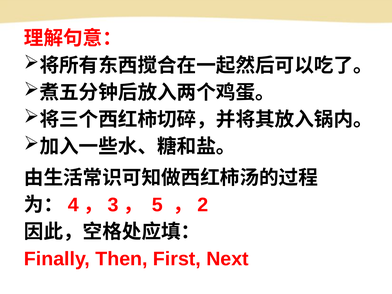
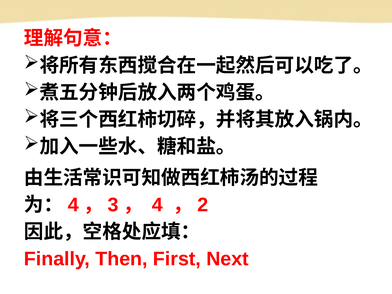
5: 5 -> 4 (157, 205)
